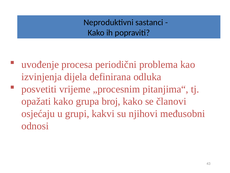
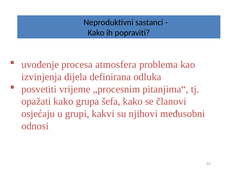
periodični: periodični -> atmosfera (116, 64)
broj: broj -> šefa (111, 101)
